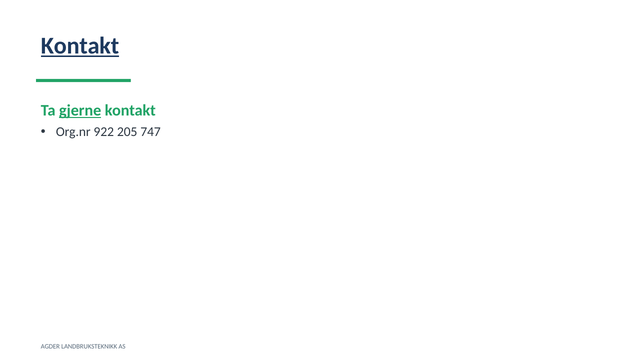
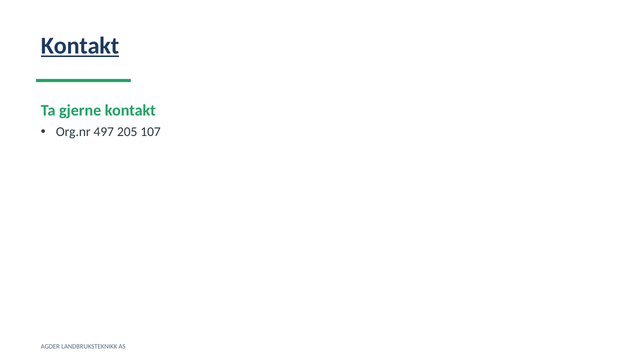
gjerne underline: present -> none (80, 111)
922: 922 -> 497 (104, 132)
747: 747 -> 107 (151, 132)
